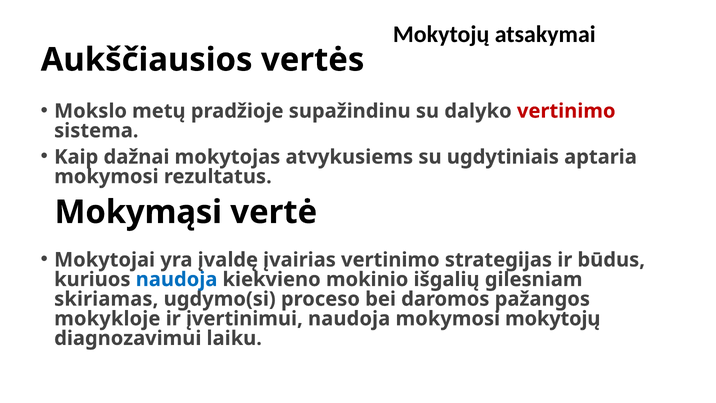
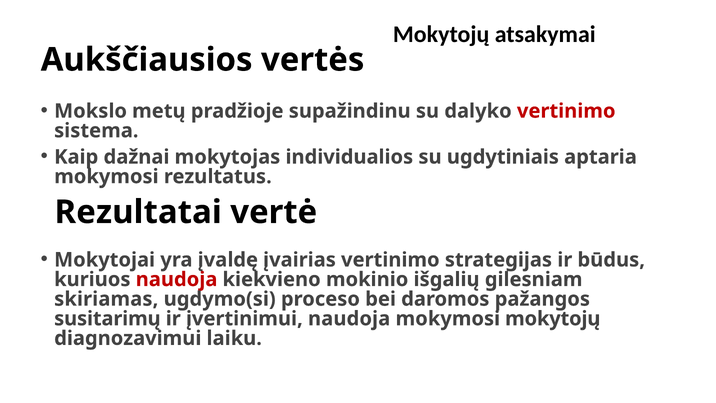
atvykusiems: atvykusiems -> individualios (349, 157)
Mokymąsi: Mokymąsi -> Rezultatai (138, 212)
naudoja colour: blue -> red (177, 279)
mokykloje: mokykloje -> susitarimų (107, 318)
